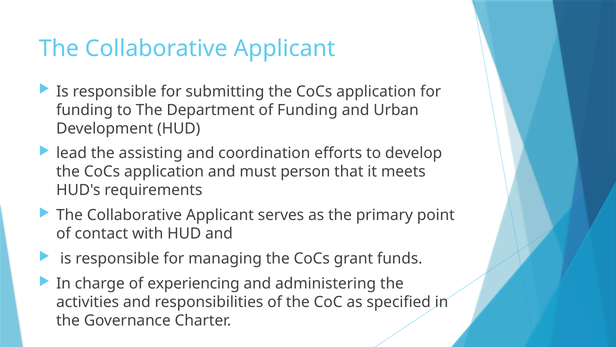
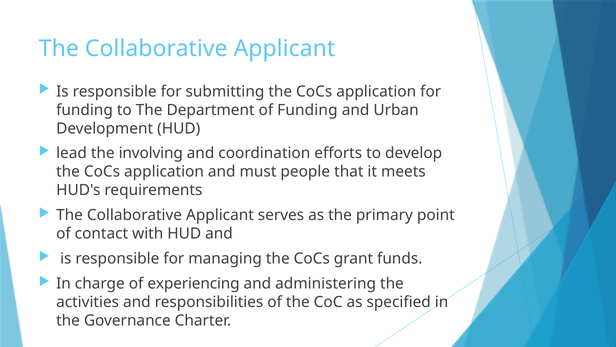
assisting: assisting -> involving (151, 153)
person: person -> people (305, 172)
